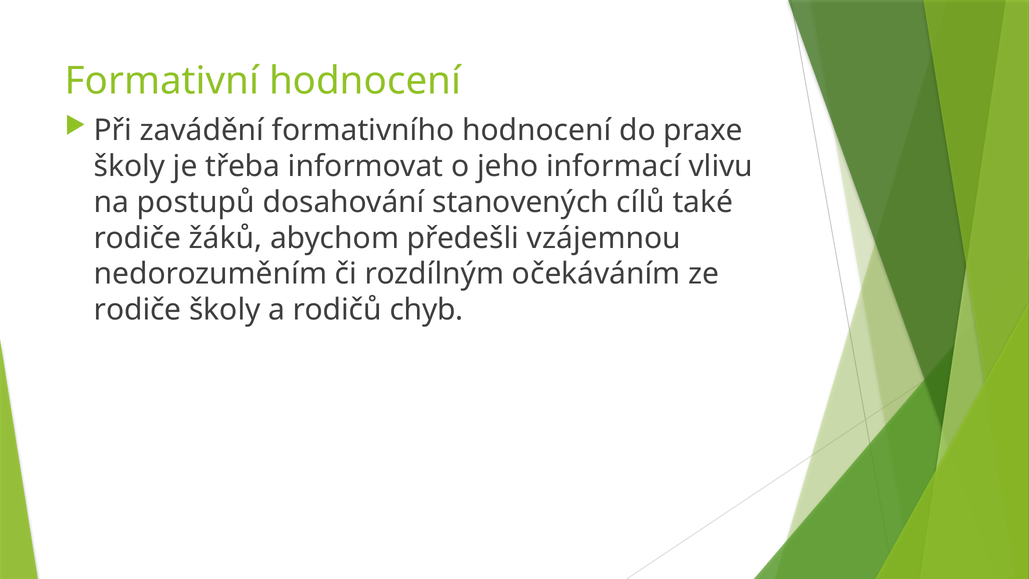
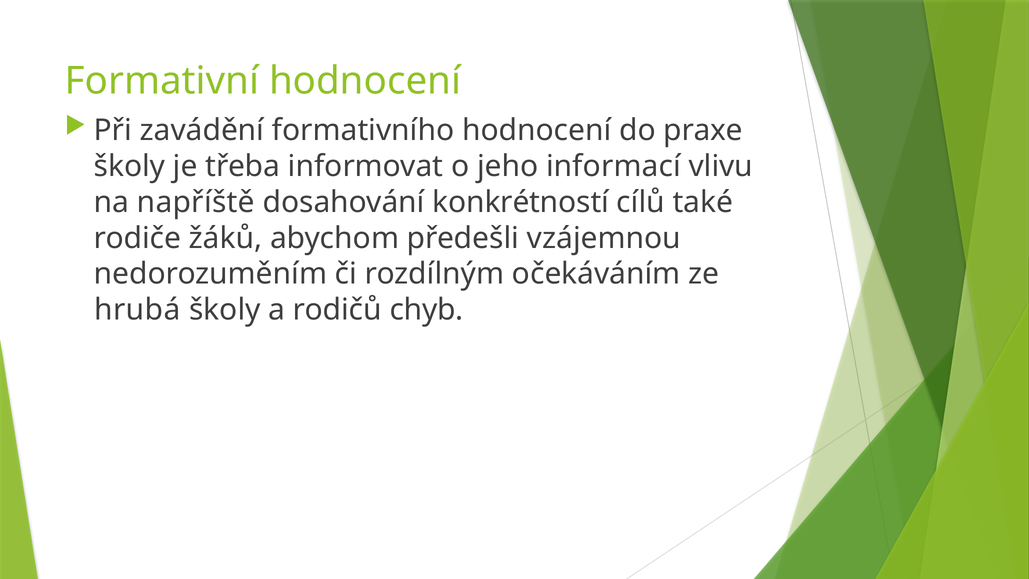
postupů: postupů -> napříště (196, 202)
stanovených: stanovených -> konkrétností (521, 202)
rodiče: rodiče -> hrubá (137, 310)
